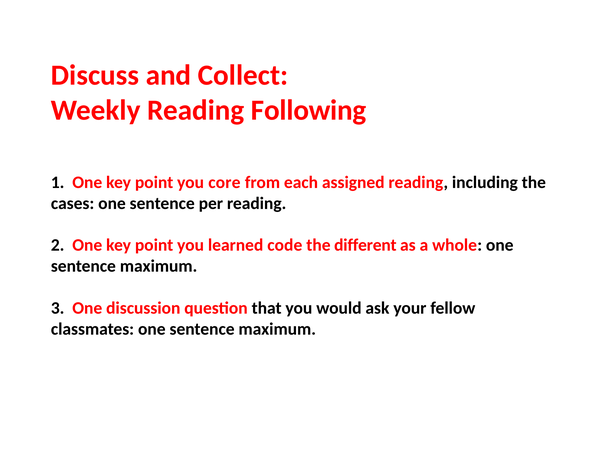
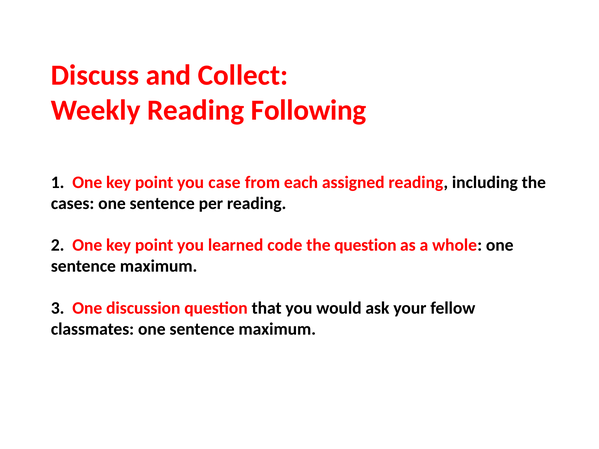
core: core -> case (224, 182)
the different: different -> question (365, 245)
